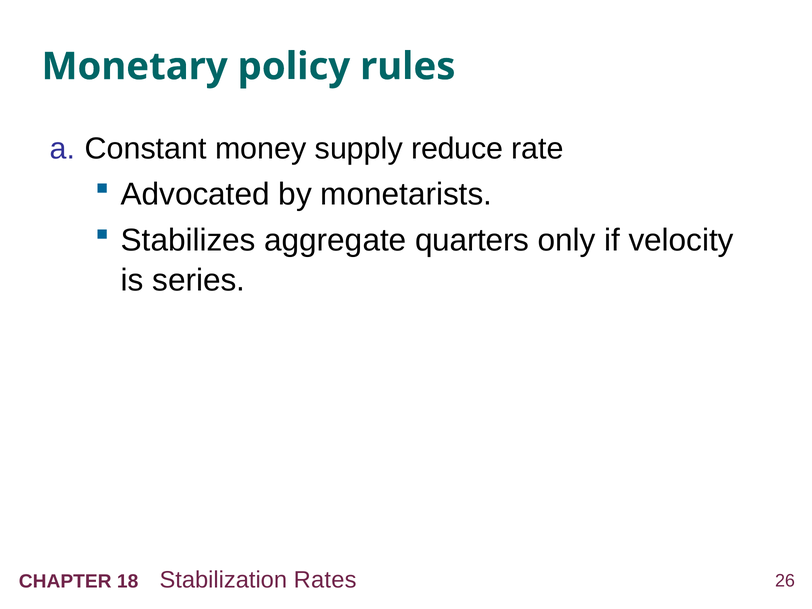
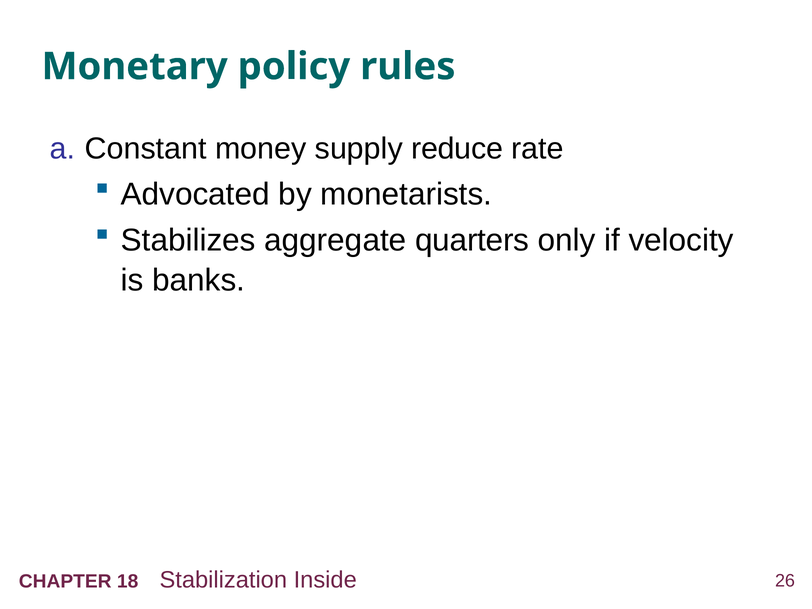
series: series -> banks (199, 280)
Rates: Rates -> Inside (325, 580)
